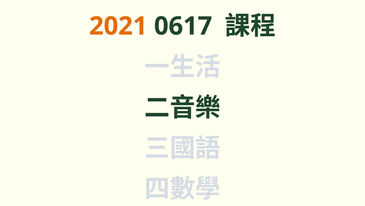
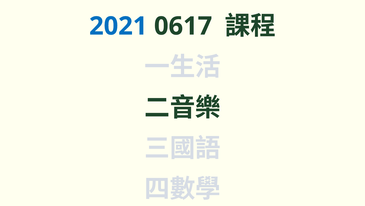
2021 colour: orange -> blue (118, 26)
